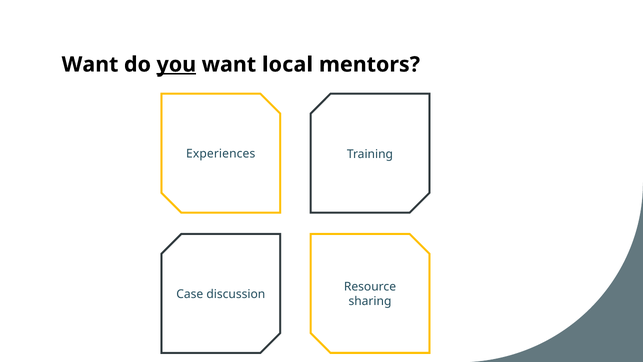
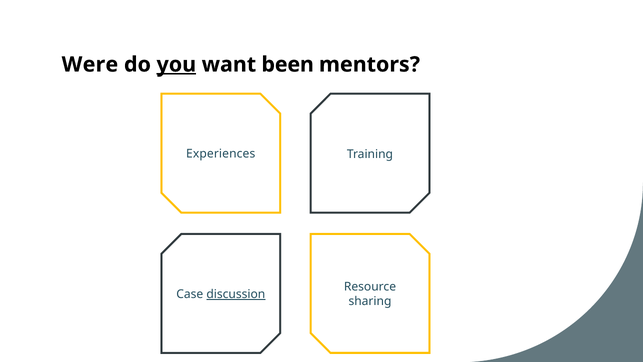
Want: Want -> Were (90, 64)
local: local -> been (288, 64)
discussion underline: none -> present (236, 294)
